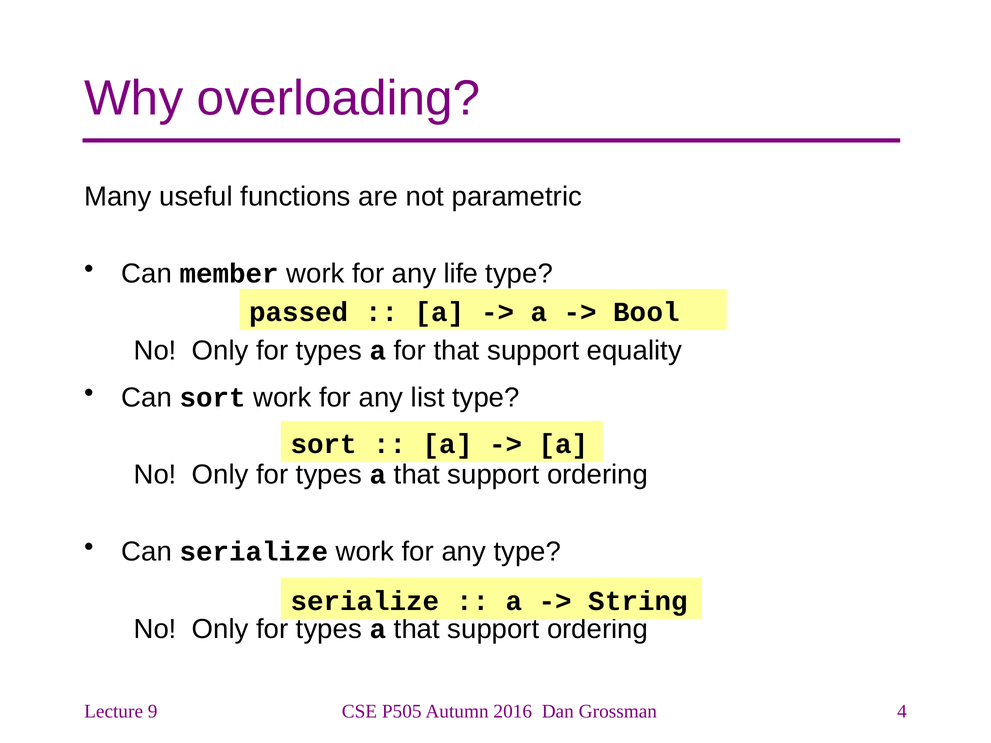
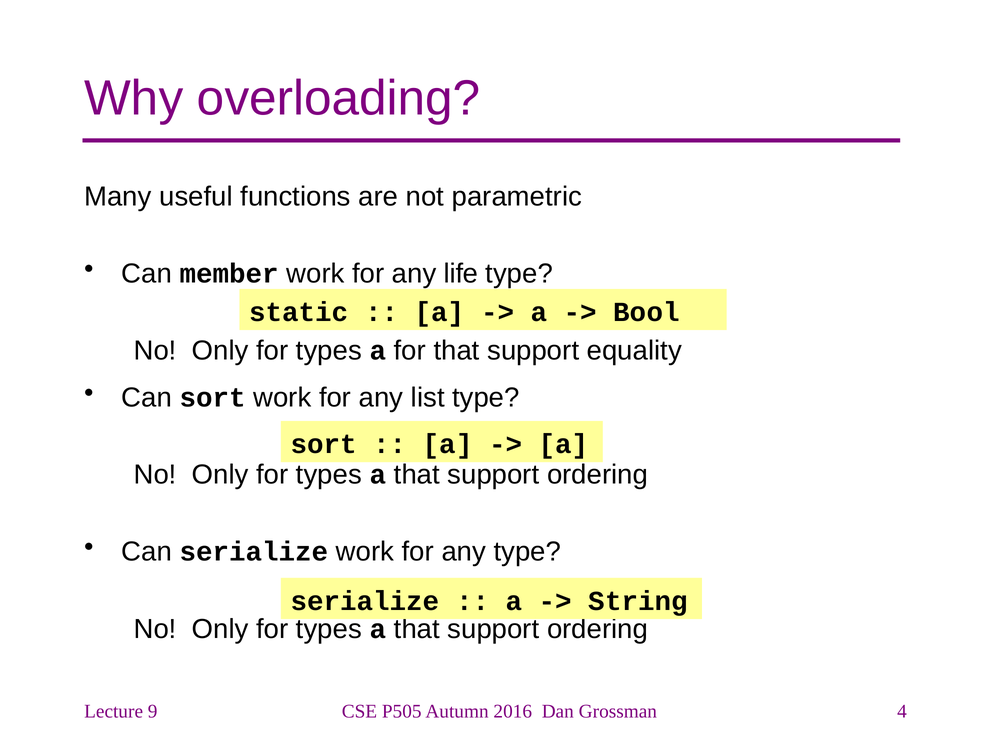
passed: passed -> static (299, 312)
